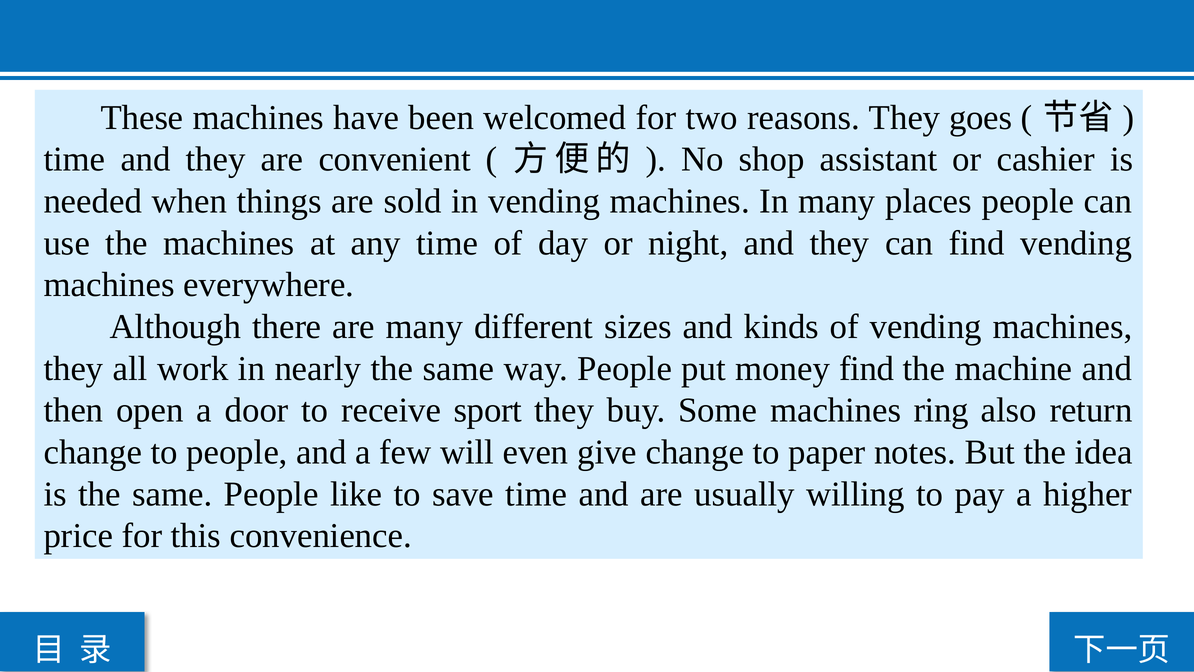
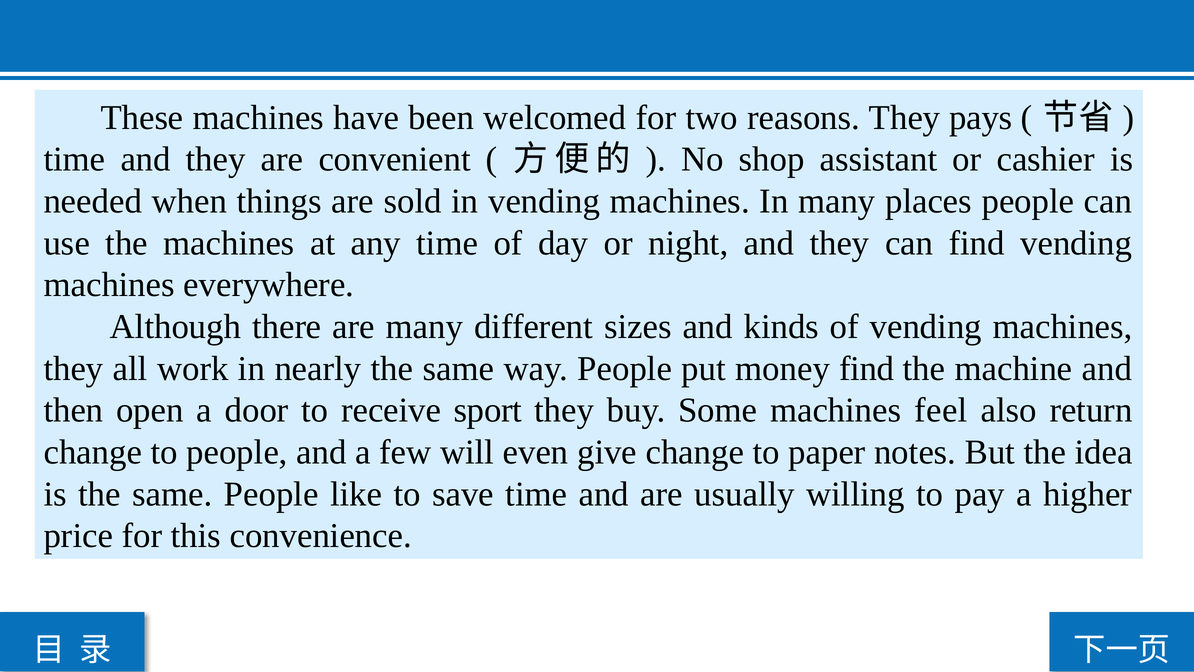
goes: goes -> pays (981, 118)
ring: ring -> feel (941, 410)
